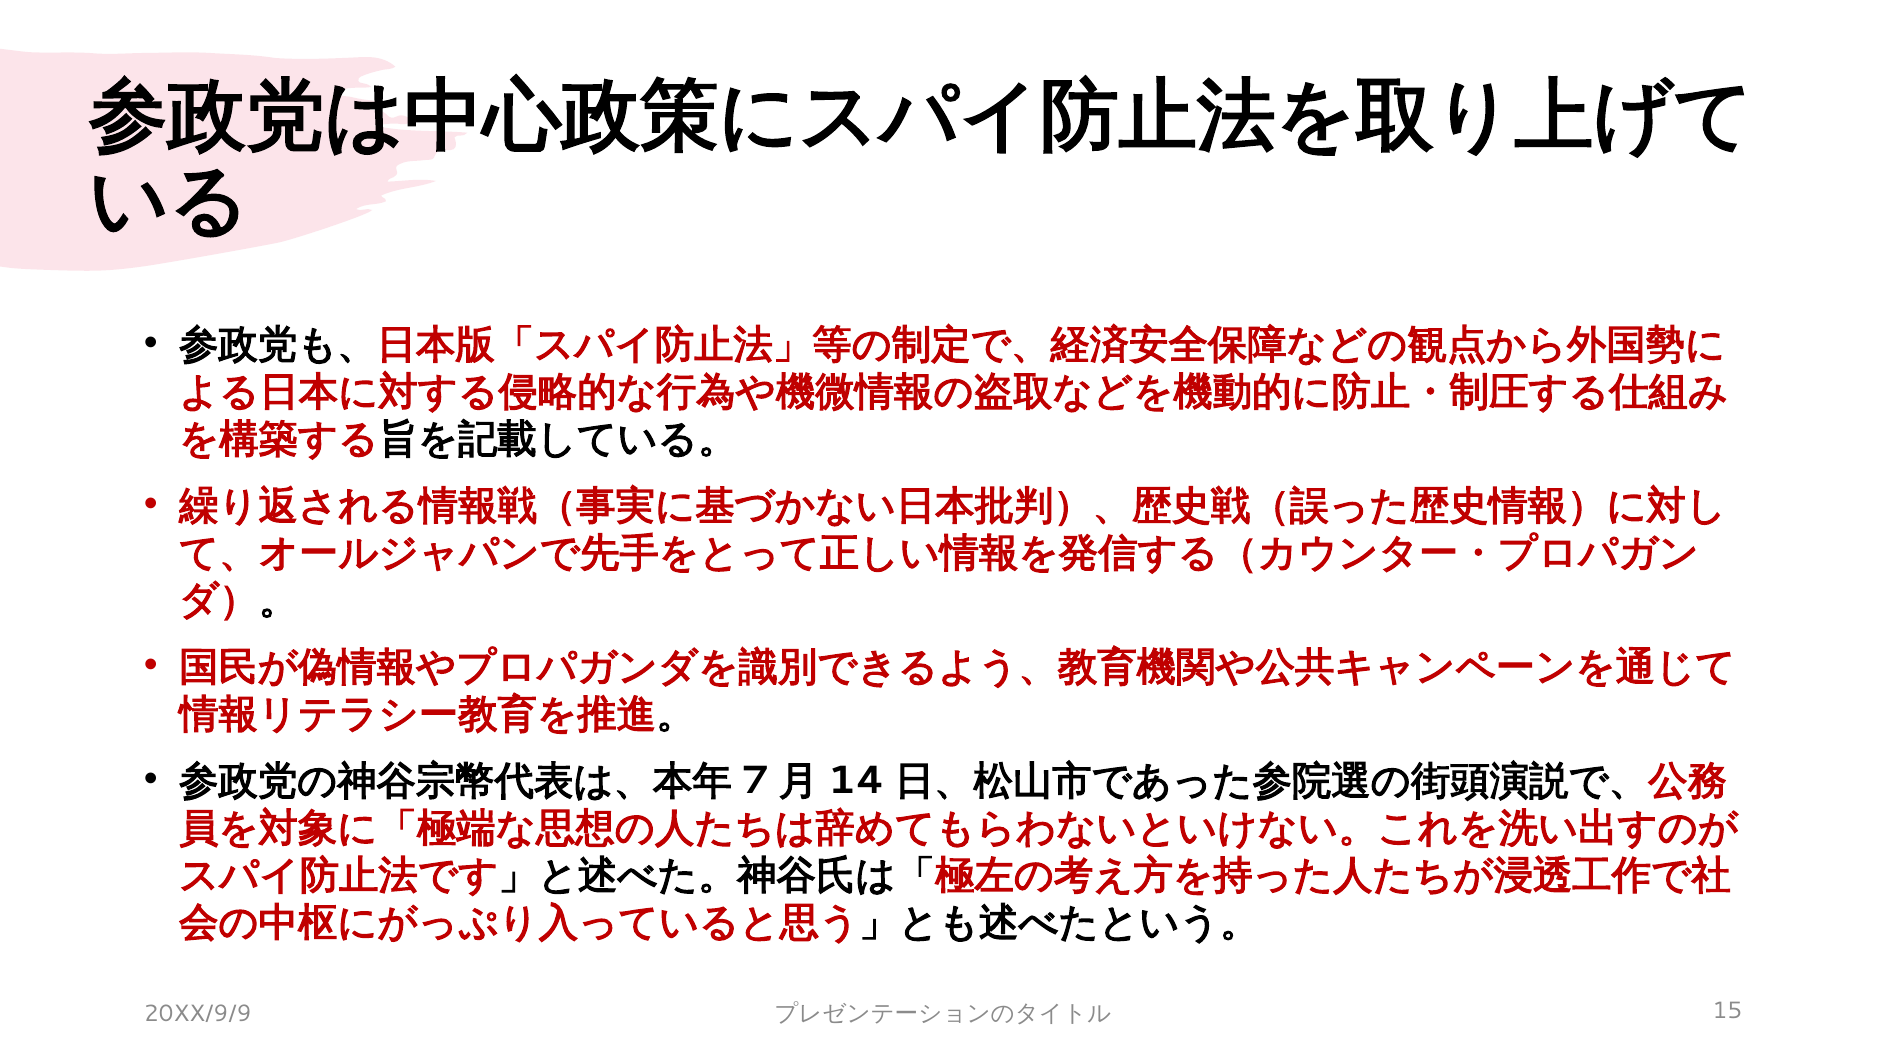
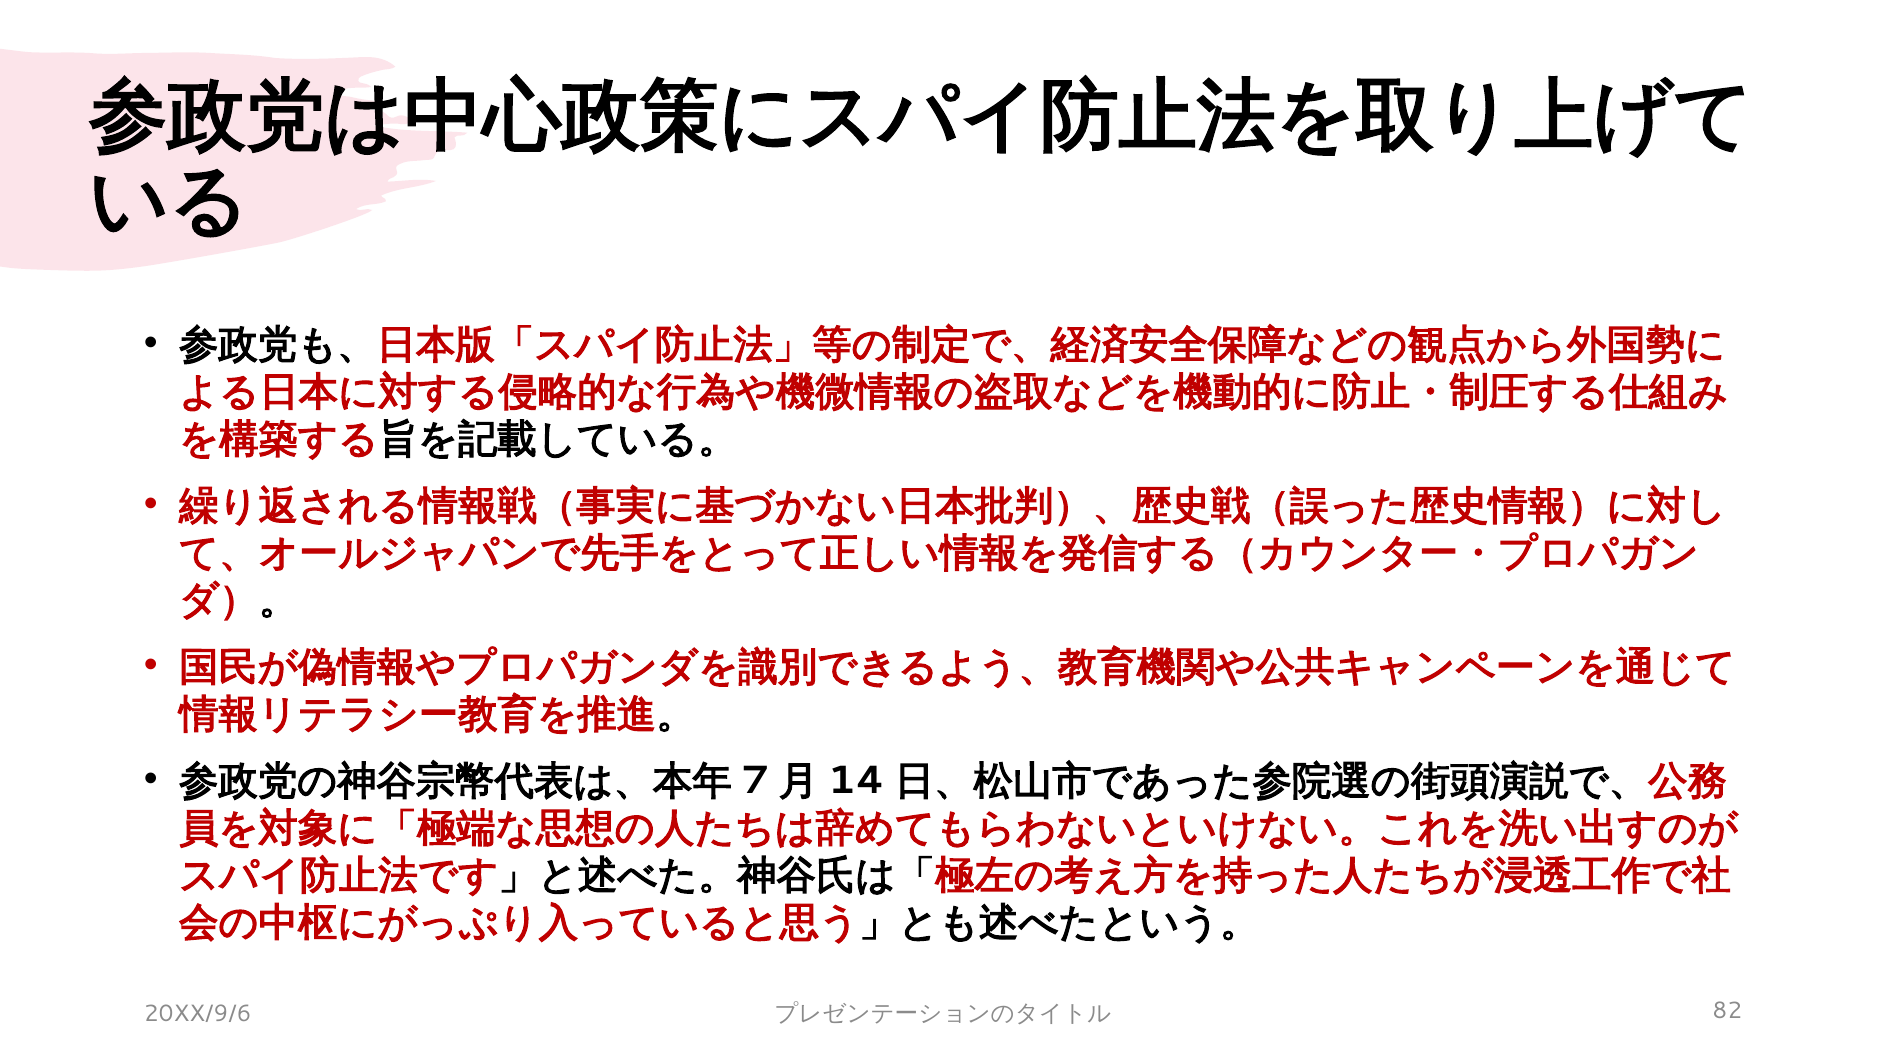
20XX/9/9: 20XX/9/9 -> 20XX/9/6 (198, 1013)
15: 15 -> 82 (1727, 1011)
